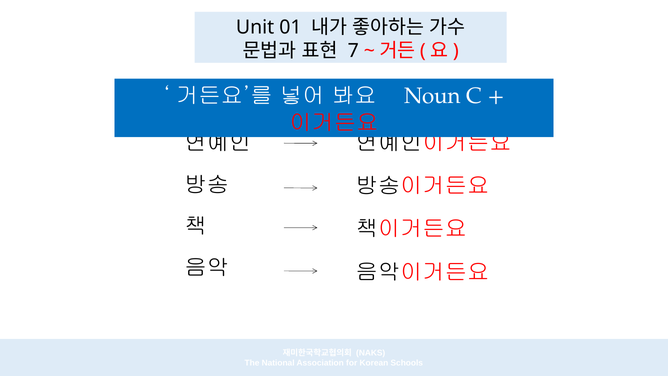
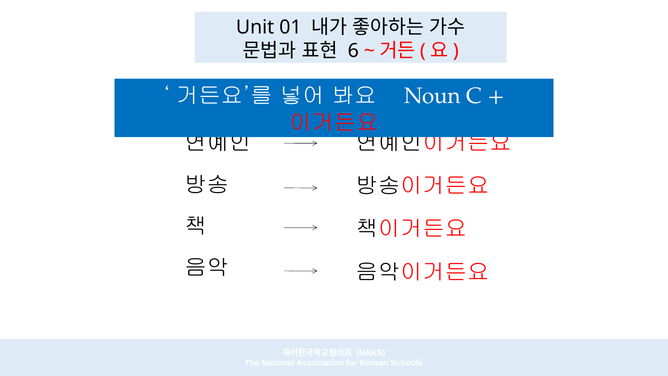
7: 7 -> 6 (353, 51)
